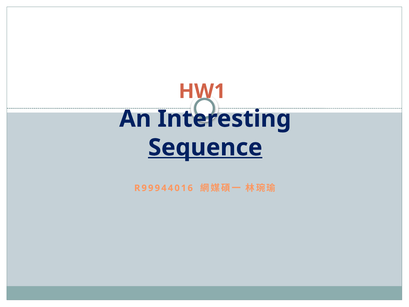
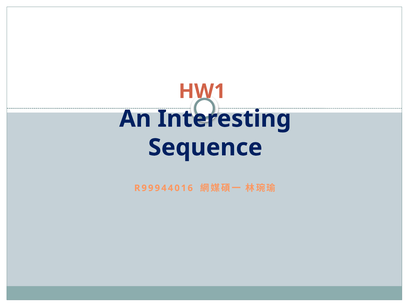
Sequence underline: present -> none (205, 147)
